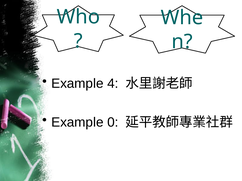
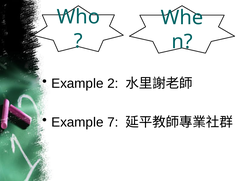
4: 4 -> 2 (113, 84)
0: 0 -> 7 (113, 123)
